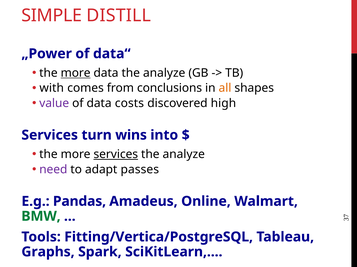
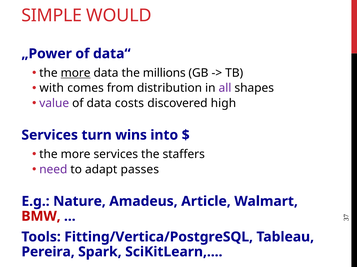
DISTILL: DISTILL -> WOULD (119, 16)
data the analyze: analyze -> millions (164, 73)
conclusions: conclusions -> distribution (170, 88)
all colour: orange -> purple (225, 88)
services underline: present -> none (116, 155)
analyze: analyze -> staffers (184, 155)
Pandas: Pandas -> Nature (79, 202)
Online: Online -> Article (206, 202)
BMW colour: green -> red (41, 217)
Graphs: Graphs -> Pereira (48, 252)
